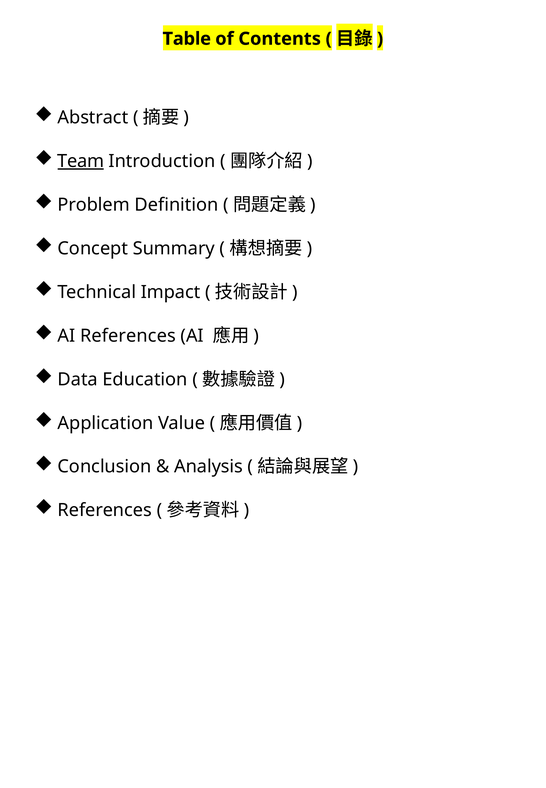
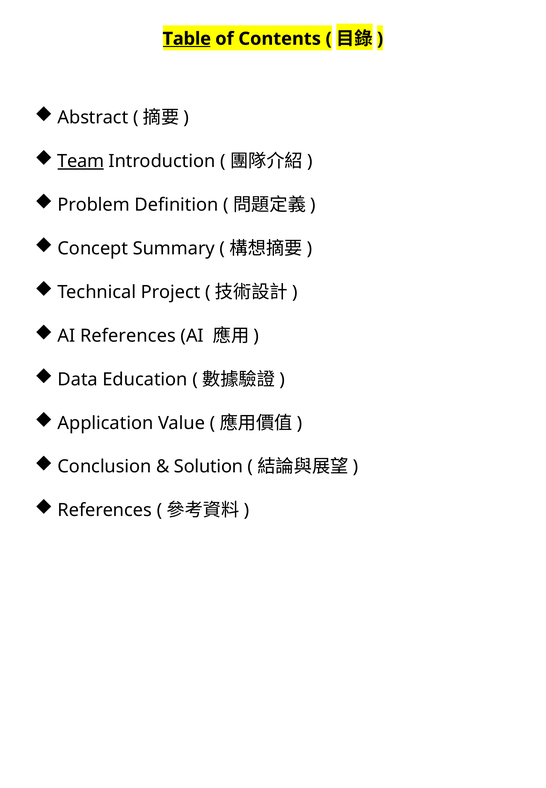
Table underline: none -> present (187, 39)
Impact: Impact -> Project (171, 292)
Analysis: Analysis -> Solution (209, 467)
